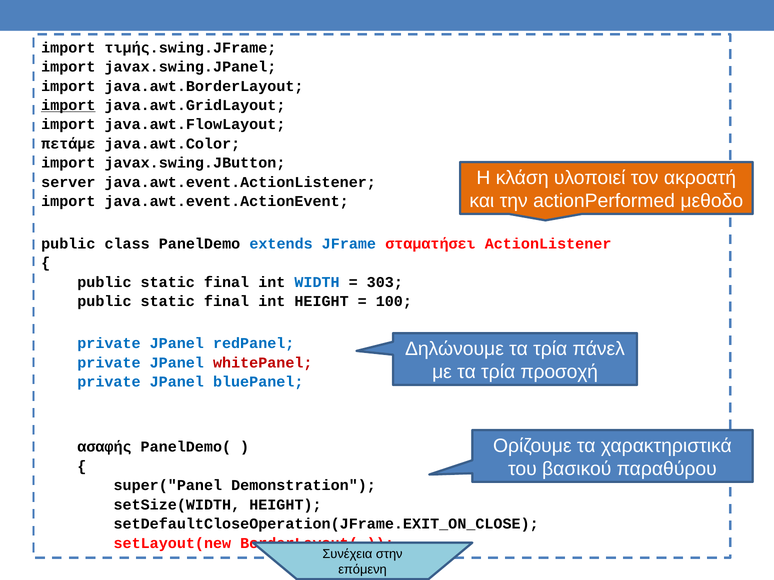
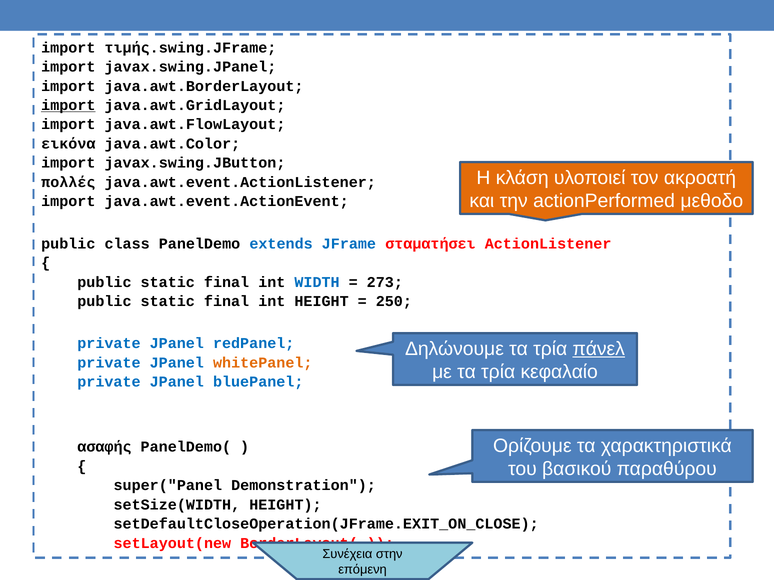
πετάμε: πετάμε -> εικόνα (68, 144)
server: server -> πολλές (68, 182)
303: 303 -> 273 (385, 282)
100: 100 -> 250 (394, 302)
πάνελ underline: none -> present (599, 349)
whitePanel colour: red -> orange (263, 363)
προσοχή: προσοχή -> κεφαλαίο (559, 372)
